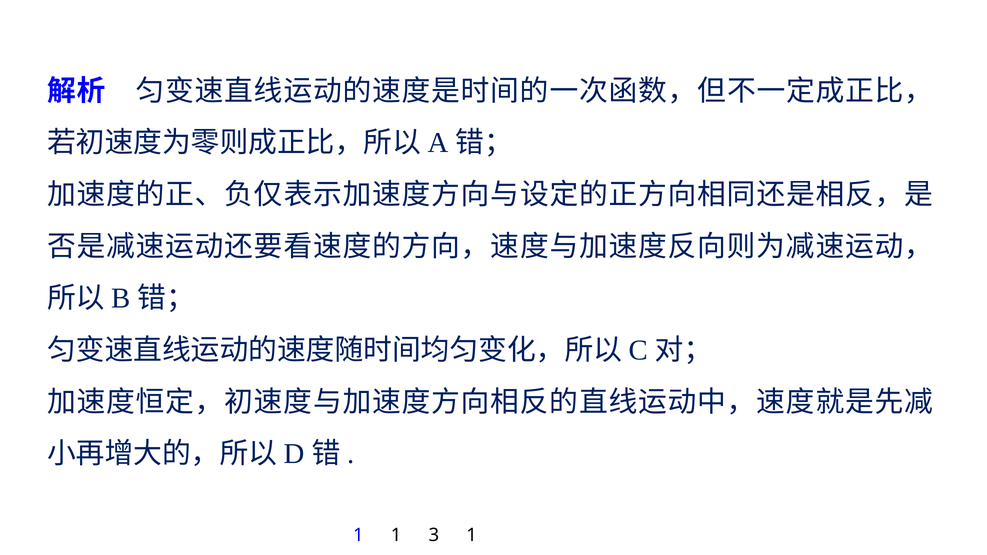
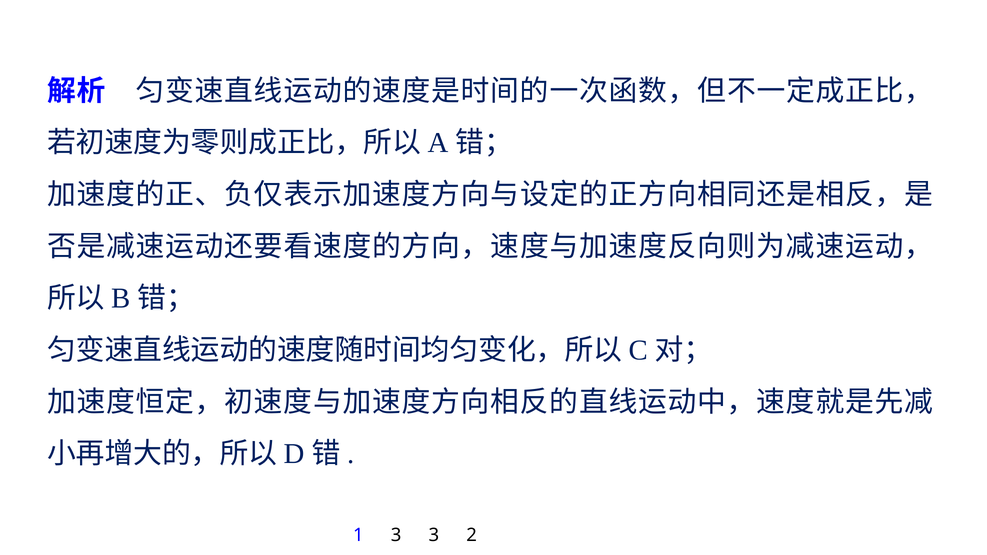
1 1: 1 -> 3 (396, 535)
3 1: 1 -> 2 (472, 535)
